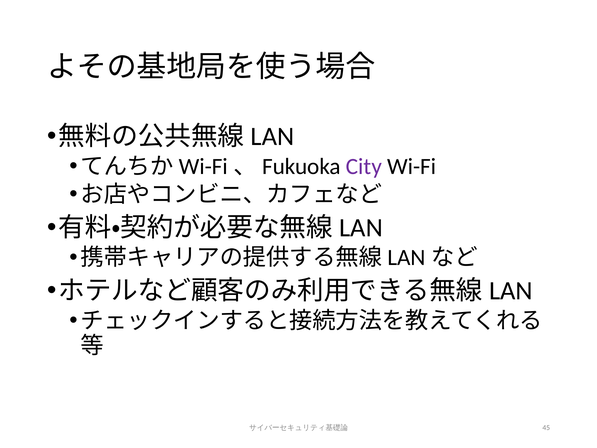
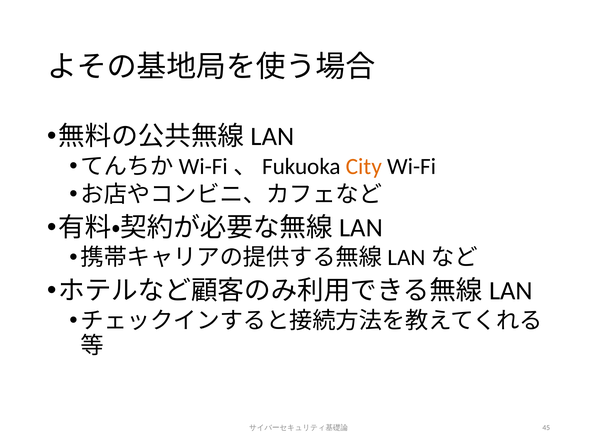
City colour: purple -> orange (364, 166)
